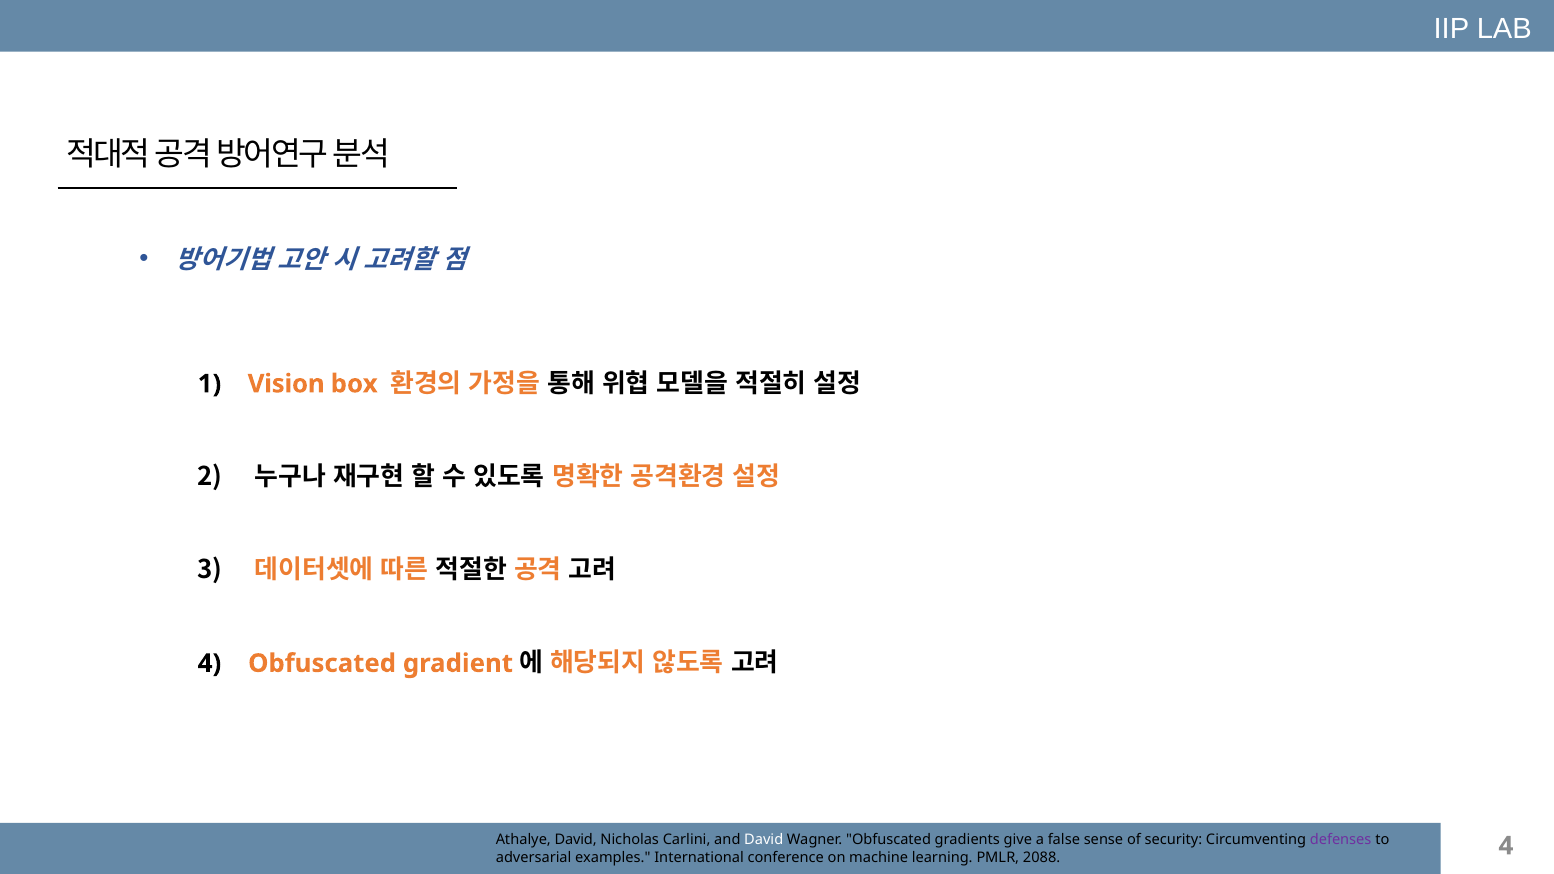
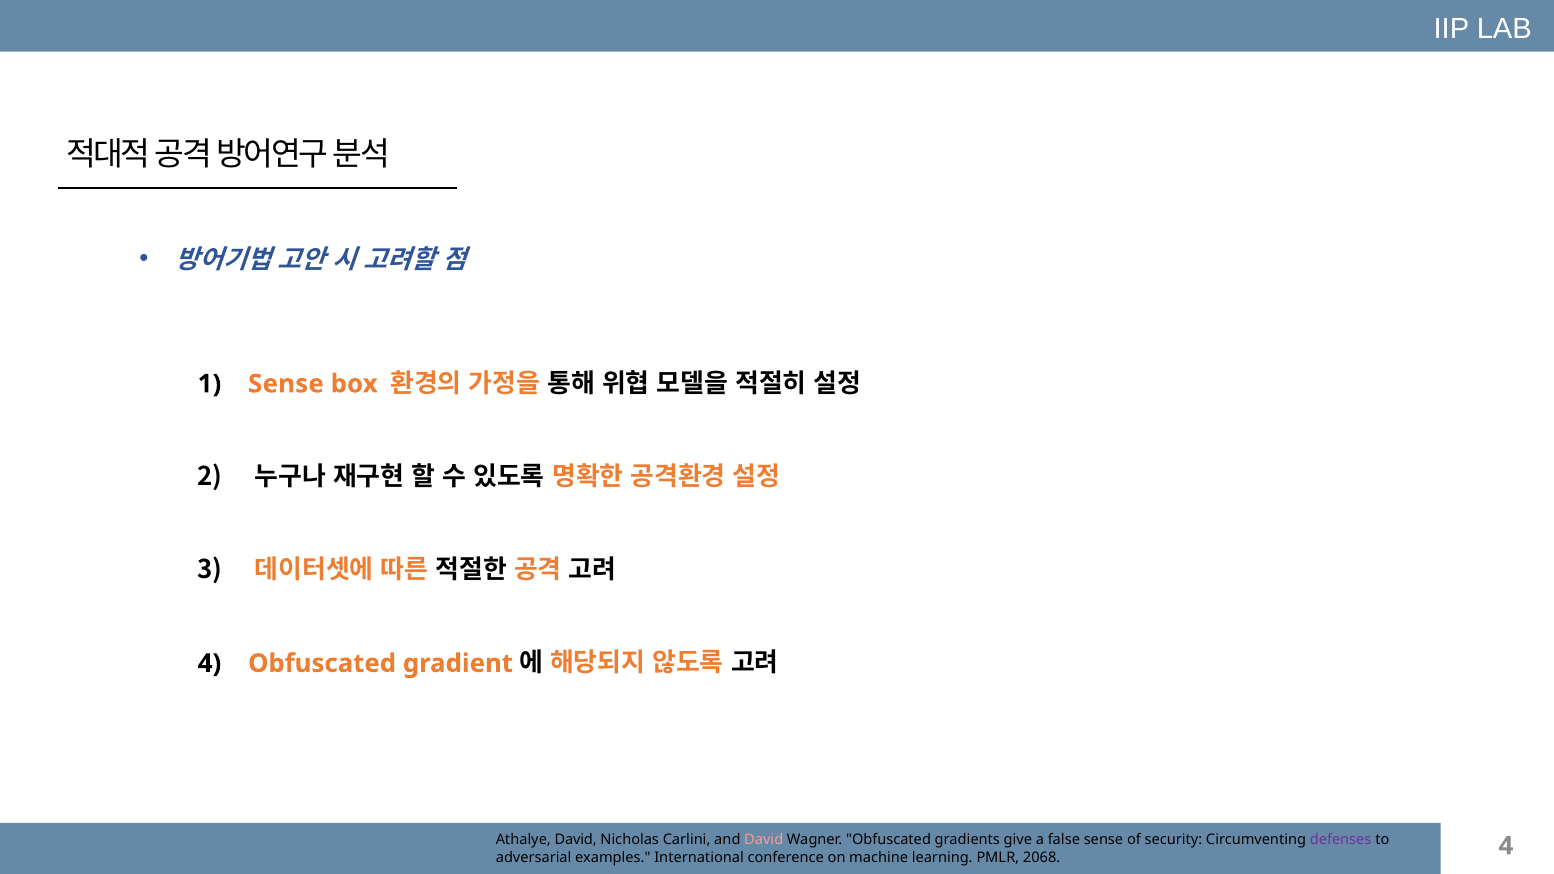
Vision: Vision -> Sense (286, 384)
David colour: white -> pink (764, 840)
2088: 2088 -> 2068 (1042, 857)
